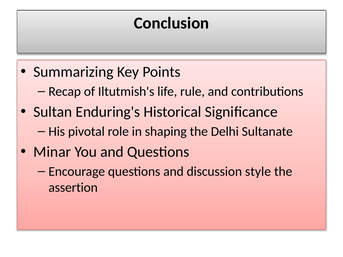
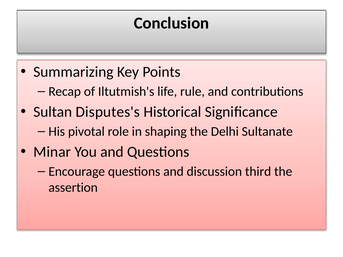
Enduring's: Enduring's -> Disputes's (108, 112)
style: style -> third (258, 172)
